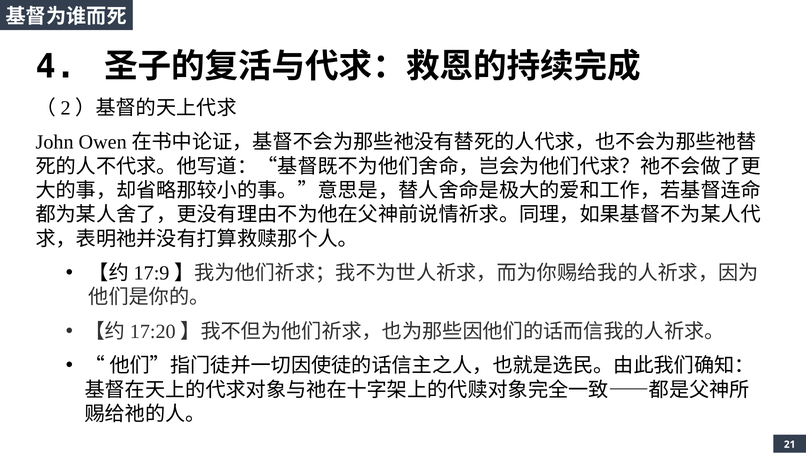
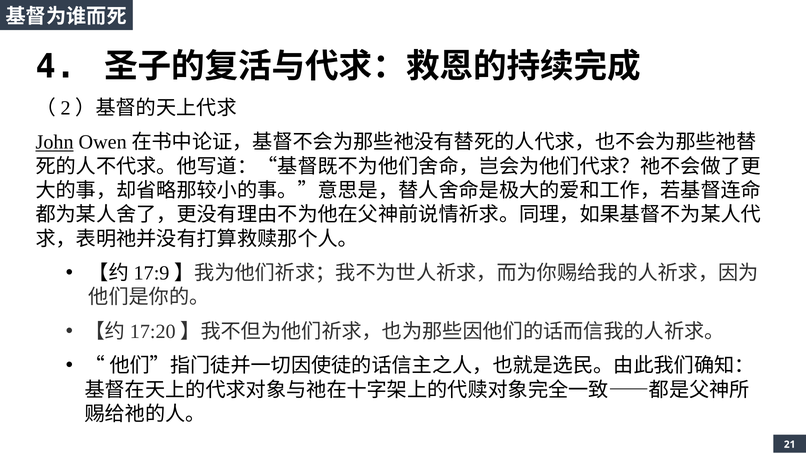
John underline: none -> present (55, 142)
